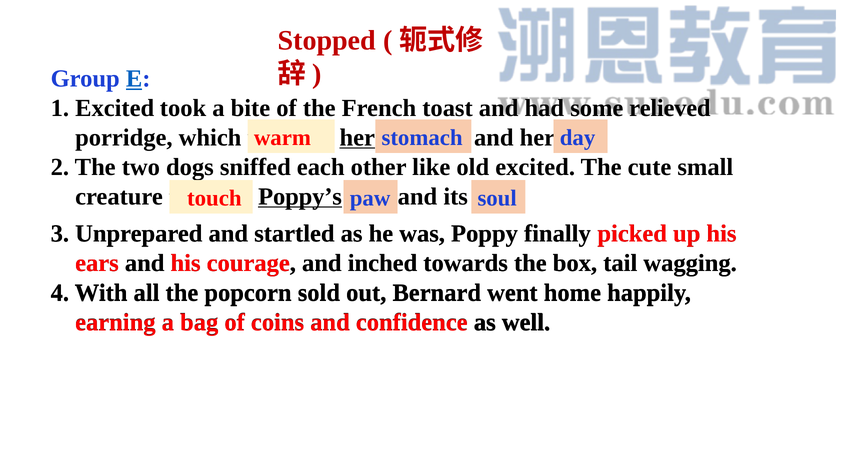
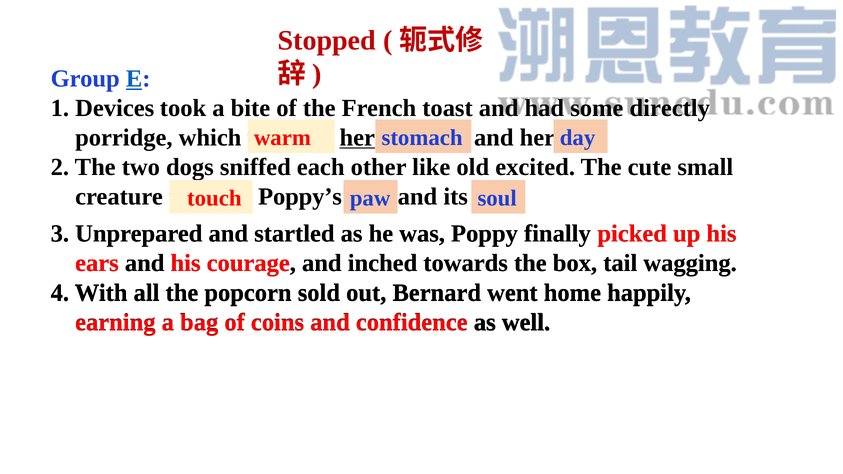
1 Excited: Excited -> Devices (115, 108)
relieved: relieved -> directly (670, 108)
Poppy’s underline: present -> none (300, 197)
